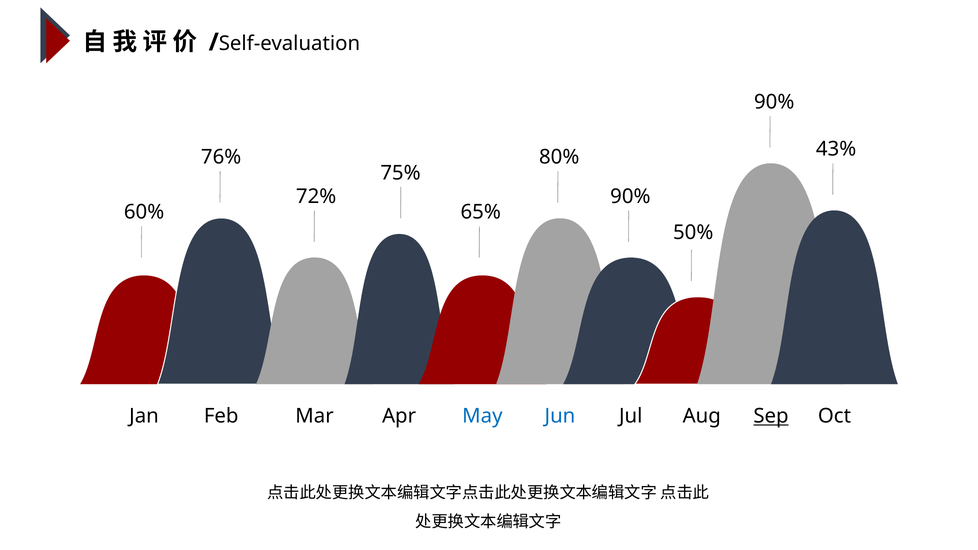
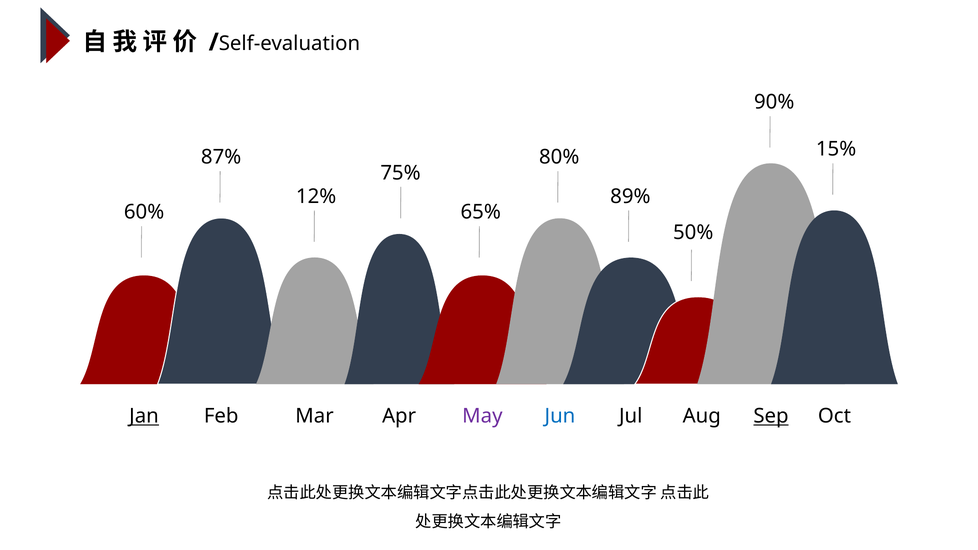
43%: 43% -> 15% (836, 149)
76%: 76% -> 87% (221, 157)
72%: 72% -> 12% (316, 196)
90%: 90% -> 89% (630, 196)
Jan underline: none -> present (144, 416)
May colour: blue -> purple (482, 416)
